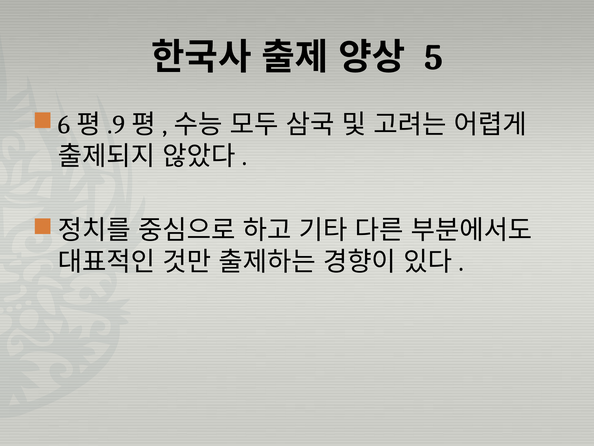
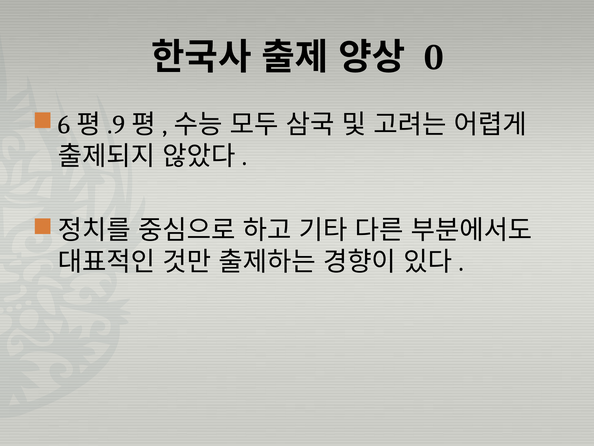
5: 5 -> 0 (434, 58)
